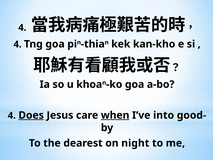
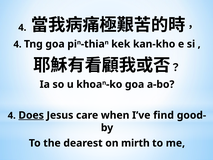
when underline: present -> none (115, 115)
into: into -> find (164, 115)
night: night -> mirth (135, 143)
